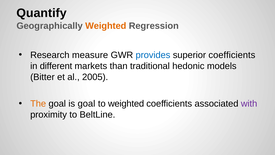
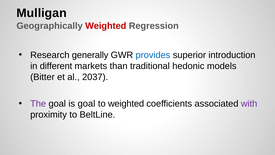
Quantify: Quantify -> Mulligan (42, 13)
Weighted colour: orange -> red (106, 26)
measure: measure -> generally (90, 55)
superior coefficients: coefficients -> introduction (232, 55)
2005: 2005 -> 2037 (95, 77)
The colour: orange -> purple (38, 104)
